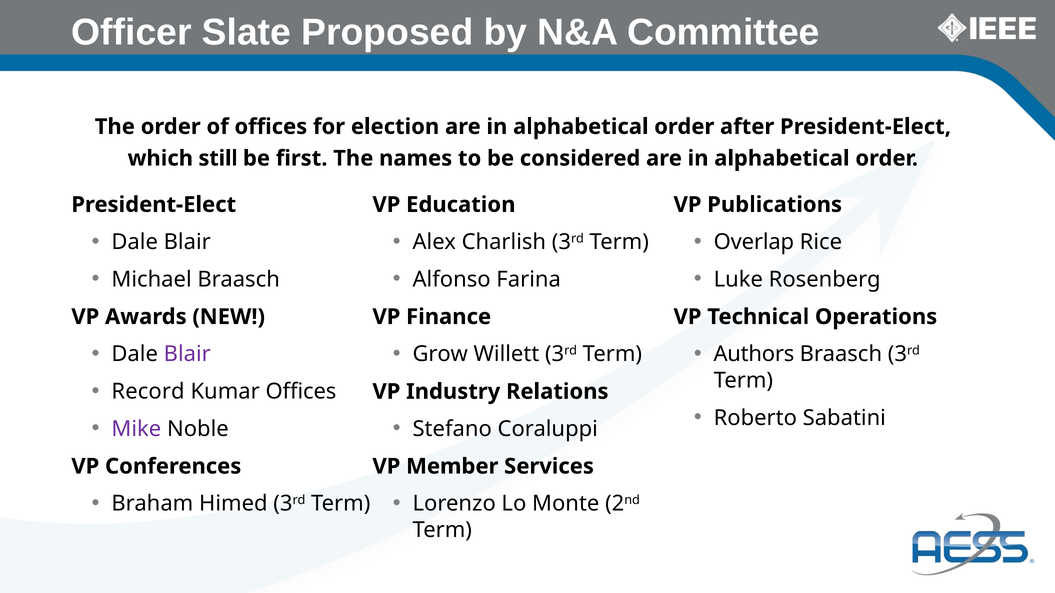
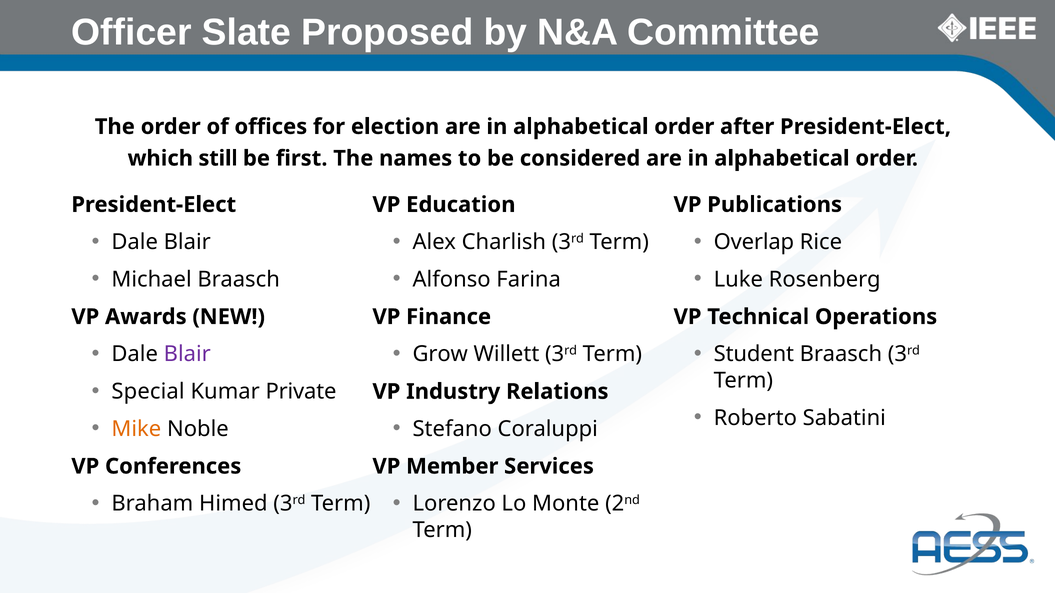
Authors: Authors -> Student (754, 354)
Record: Record -> Special (148, 392)
Kumar Offices: Offices -> Private (301, 392)
Mike colour: purple -> orange (136, 429)
